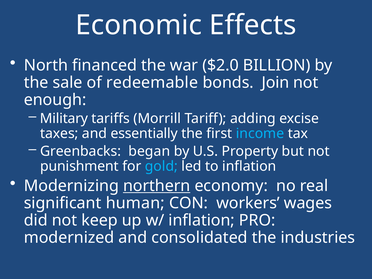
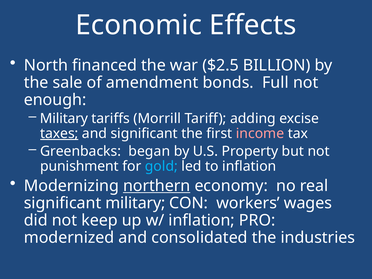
$2.0: $2.0 -> $2.5 (221, 65)
redeemable: redeemable -> amendment (152, 83)
Join: Join -> Full (275, 83)
taxes underline: none -> present (59, 134)
and essentially: essentially -> significant (144, 134)
income colour: light blue -> pink (260, 134)
significant human: human -> military (135, 203)
